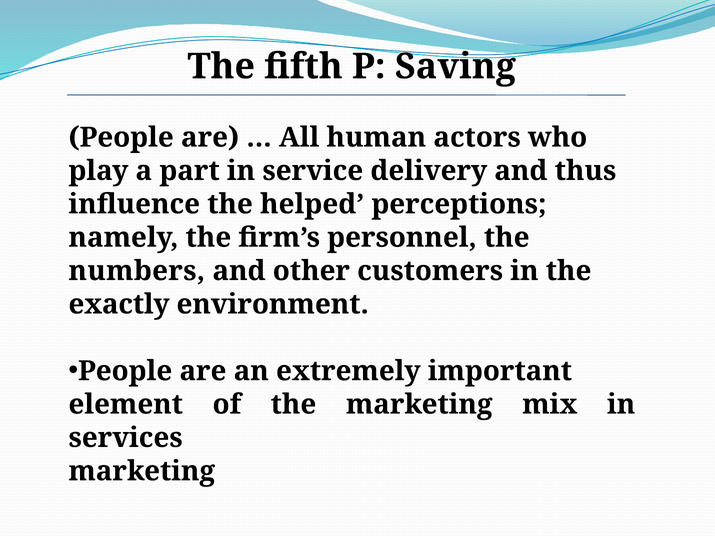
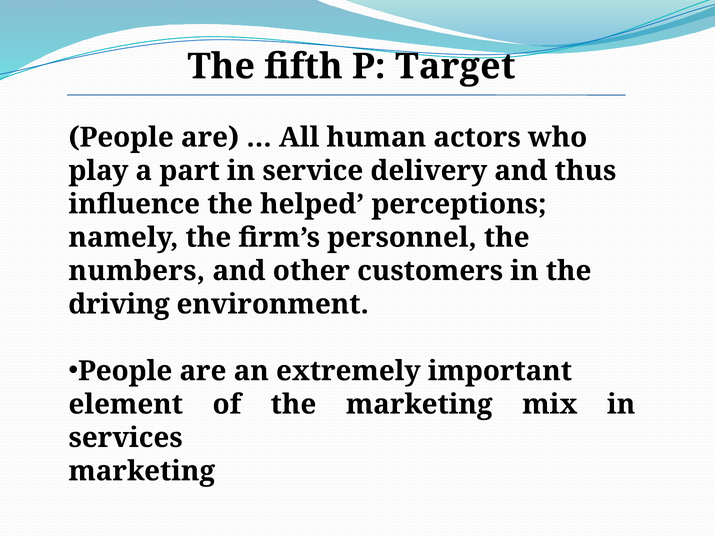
Saving: Saving -> Target (455, 67)
exactly: exactly -> driving (119, 304)
